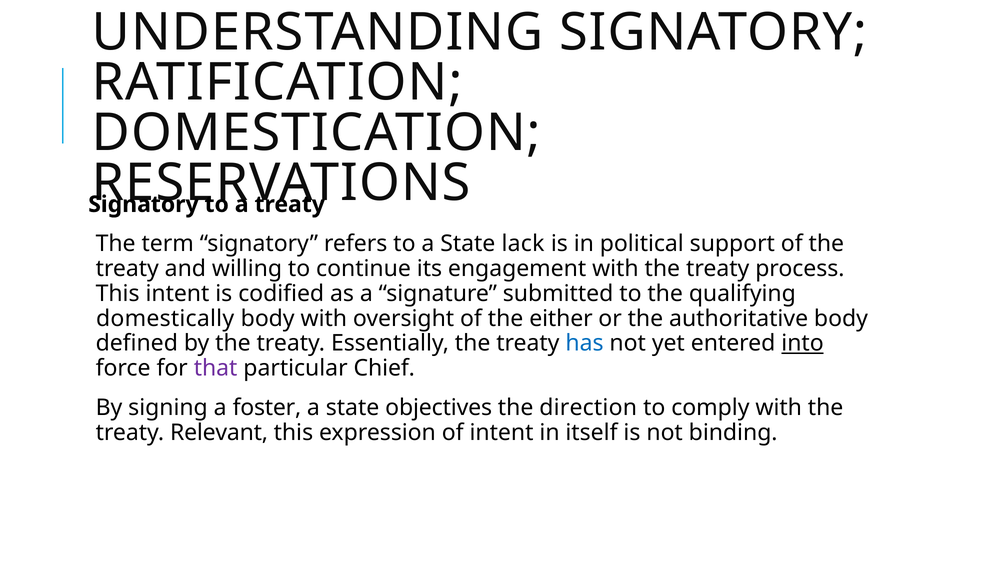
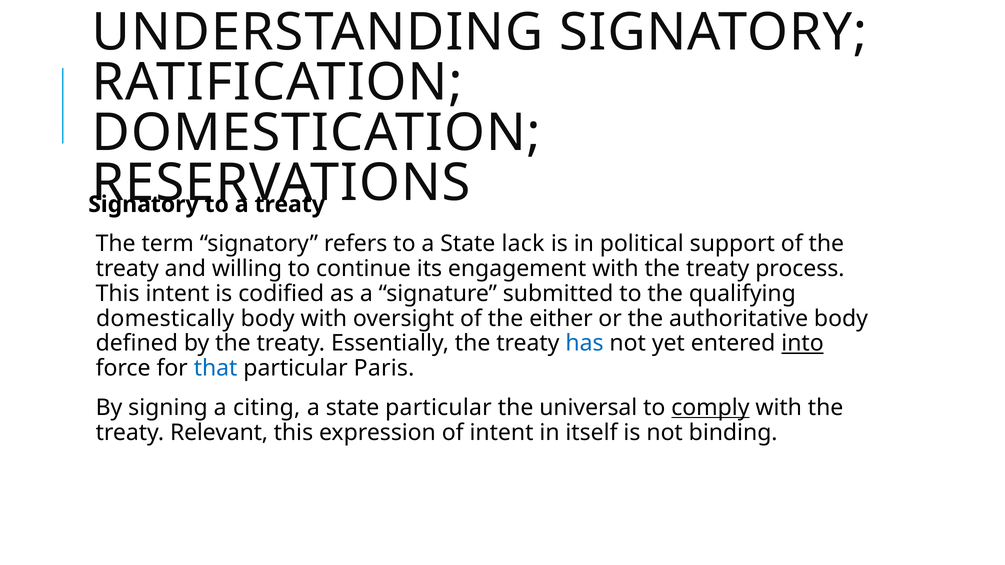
that colour: purple -> blue (216, 368)
Chief: Chief -> Paris (384, 368)
foster: foster -> citing (267, 408)
state objectives: objectives -> particular (438, 408)
direction: direction -> universal (588, 408)
comply underline: none -> present (710, 408)
